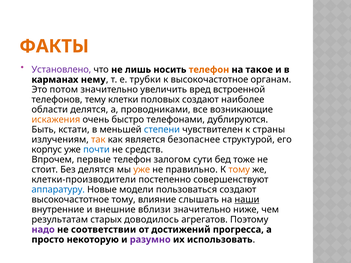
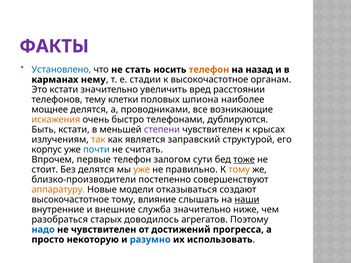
ФАКТЫ colour: orange -> purple (54, 46)
Установлено colour: purple -> blue (61, 70)
лишь: лишь -> стать (138, 70)
такое: такое -> назад (259, 70)
трубки: трубки -> стадии (145, 80)
Это потом: потом -> кстати (64, 90)
встроенной: встроенной -> расстоянии (239, 90)
половых создают: создают -> шпиона (200, 100)
области: области -> мощнее (50, 110)
степени colour: blue -> purple (162, 130)
страны: страны -> крысах (269, 130)
безопаснее: безопаснее -> заправский (194, 140)
средств: средств -> считать (144, 150)
тоже underline: none -> present (244, 160)
клетки-производители: клетки-производители -> близко-производители (84, 180)
аппаратуру colour: blue -> orange (58, 190)
пользоваться: пользоваться -> отказываться (187, 190)
вблизи: вблизи -> служба (154, 210)
результатам: результатам -> разобраться (60, 220)
надо colour: purple -> blue (43, 230)
не соответствии: соответствии -> чувствителен (104, 230)
разумно colour: purple -> blue (150, 240)
